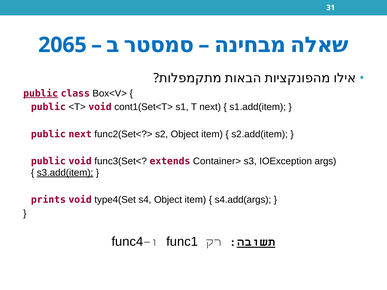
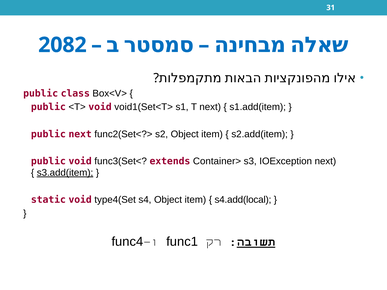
2065: 2065 -> 2082 (62, 45)
public underline: present -> none (41, 94)
cont1(Set<T>: cont1(Set<T> -> void1(Set<T> (144, 107)
IOException args: args -> next (325, 161)
prints: prints -> static (48, 200)
s4.add(args: s4.add(args -> s4.add(local (243, 200)
